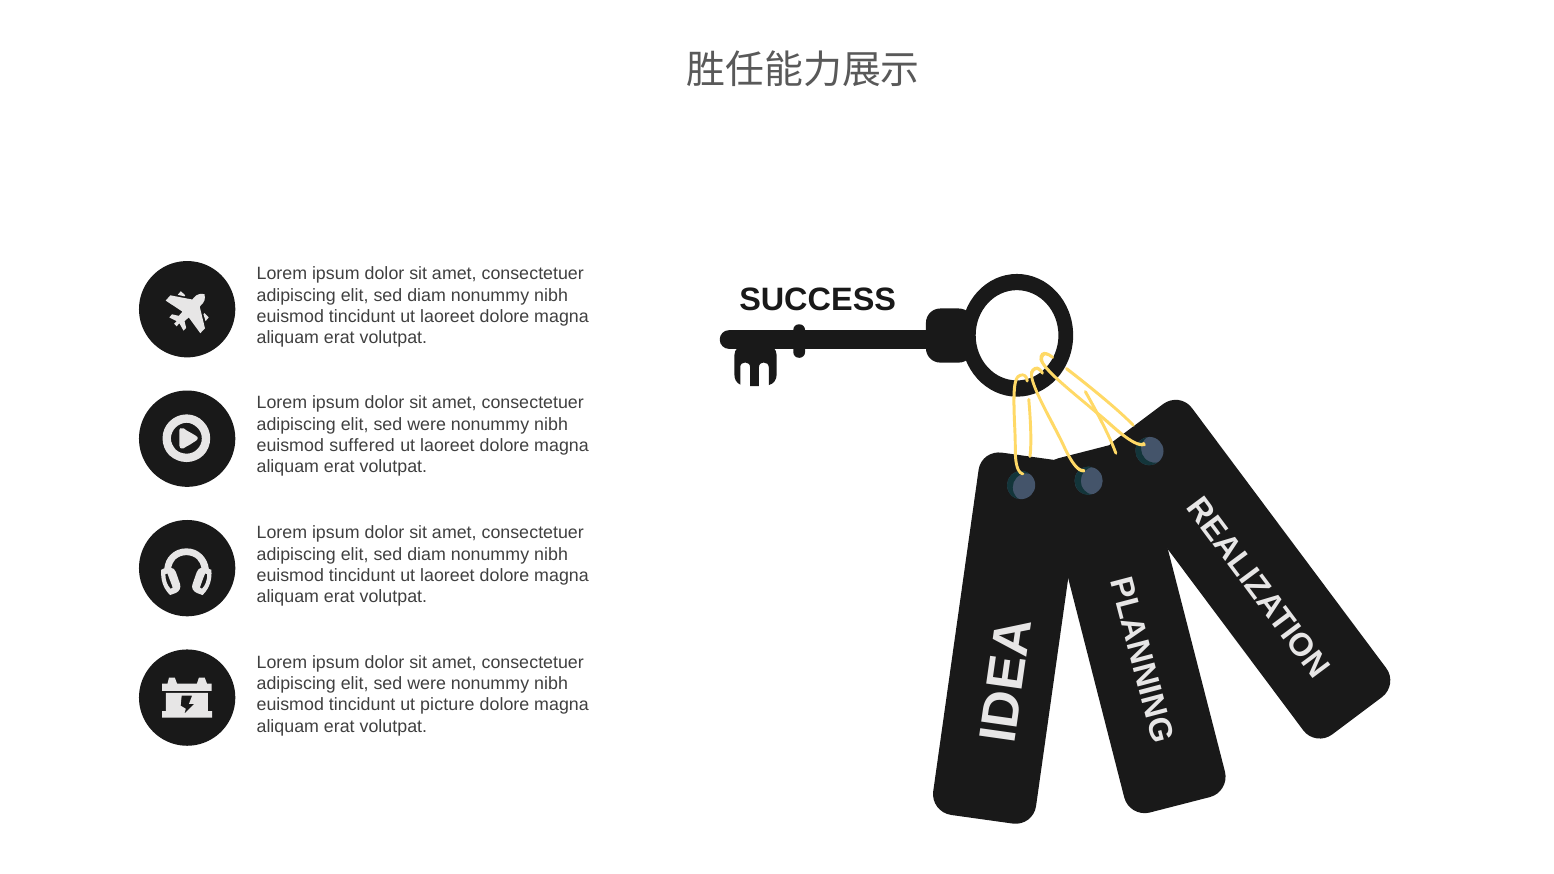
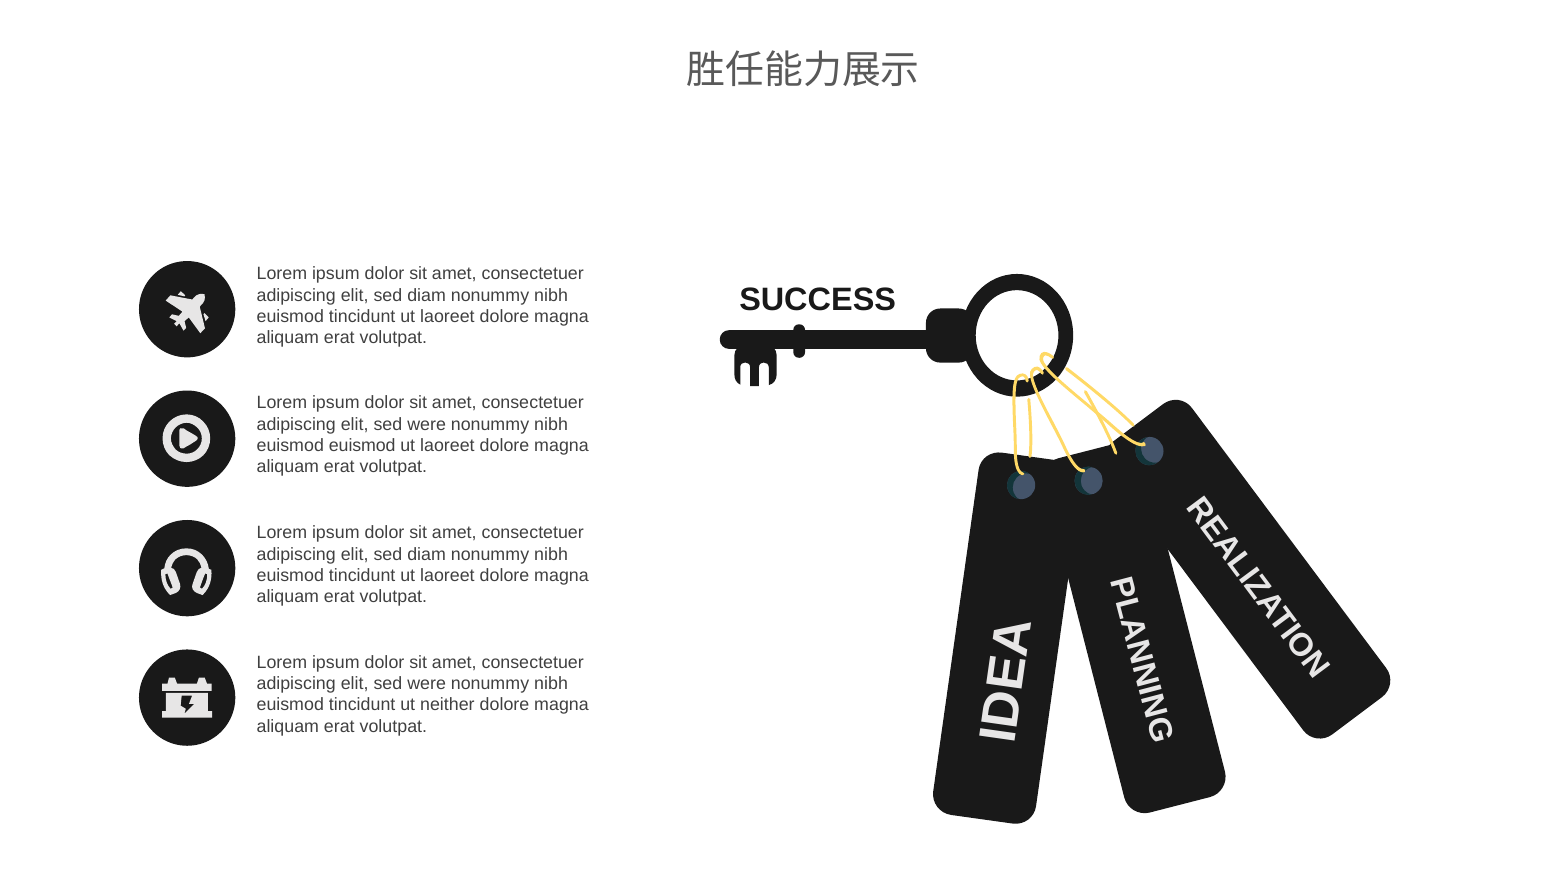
euismod suffered: suffered -> euismod (362, 446)
picture: picture -> neither (447, 705)
